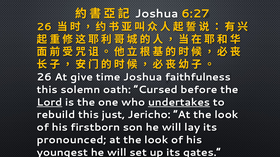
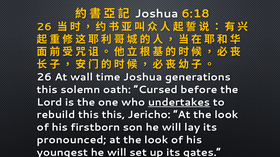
6:27: 6:27 -> 6:18 (196, 14)
give: give -> wall (82, 77)
faithfulness: faithfulness -> generations (198, 77)
Lord underline: present -> none (50, 103)
this just: just -> this (113, 115)
